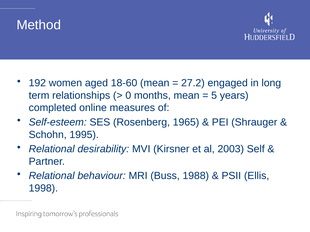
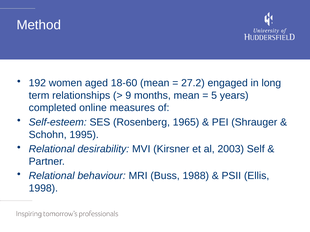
0: 0 -> 9 (128, 96)
